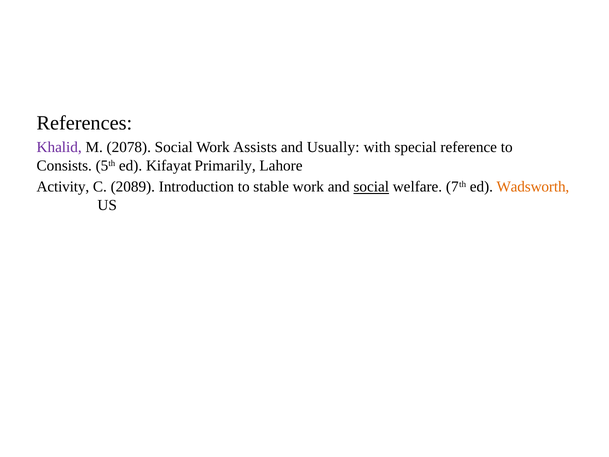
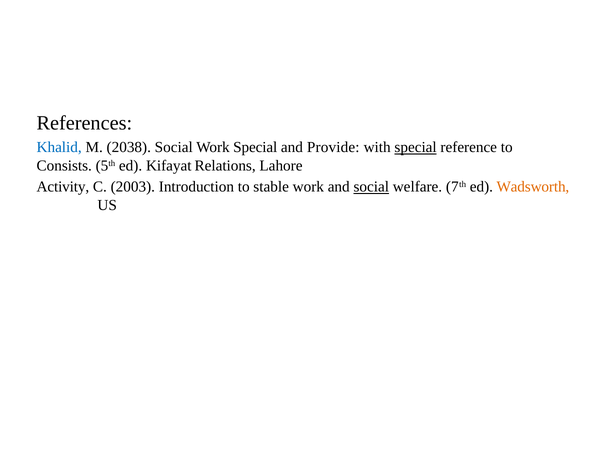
Khalid colour: purple -> blue (59, 147)
2078: 2078 -> 2038 (129, 147)
Work Assists: Assists -> Special (255, 147)
Usually: Usually -> Provide (333, 147)
special underline: none -> present (416, 147)
Primarily: Primarily -> Relations (225, 165)
2089: 2089 -> 2003 (133, 187)
